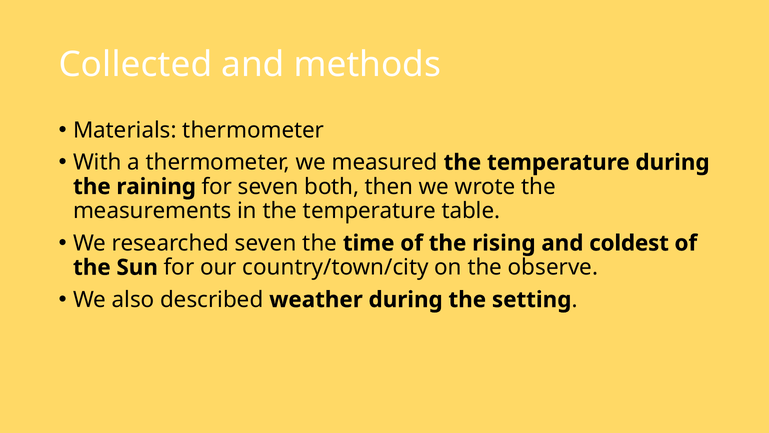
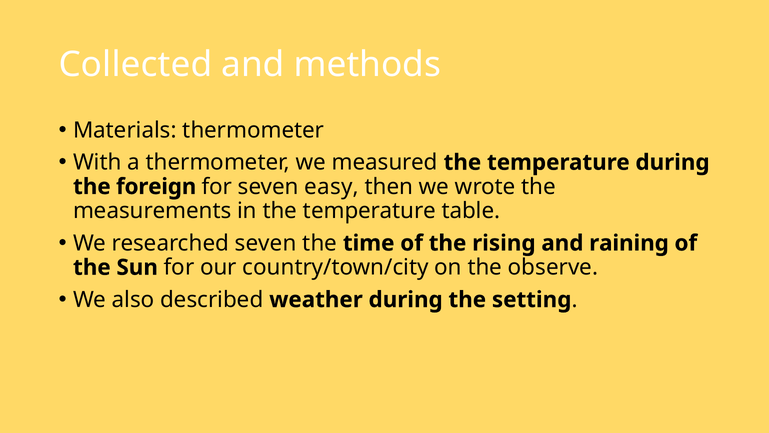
raining: raining -> foreign (156, 186)
both: both -> easy (332, 186)
coldest: coldest -> raining (629, 243)
